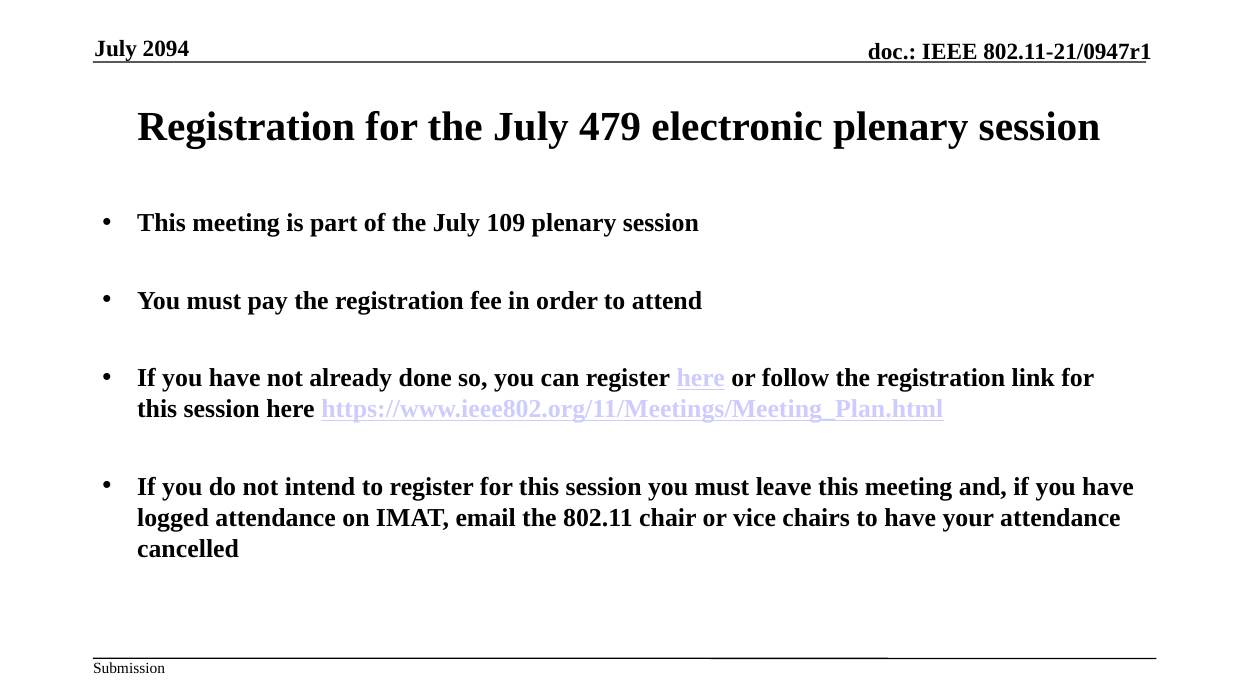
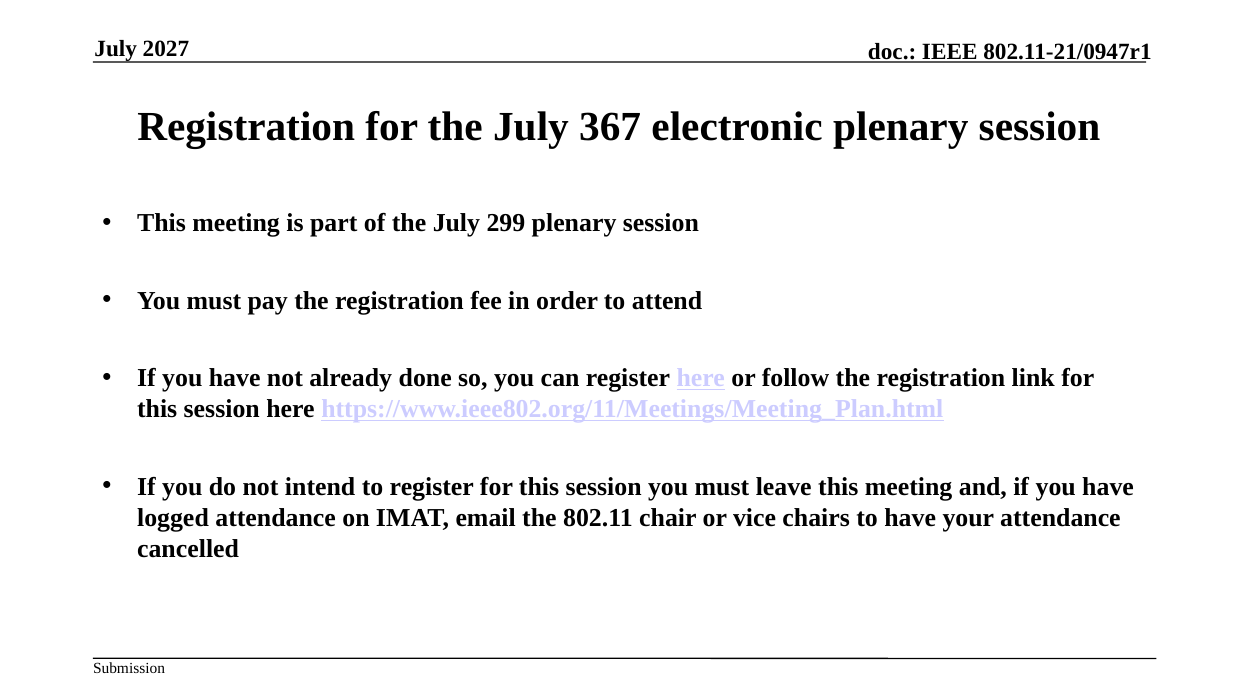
2094: 2094 -> 2027 (166, 49)
479: 479 -> 367 (610, 127)
109: 109 -> 299 (506, 223)
